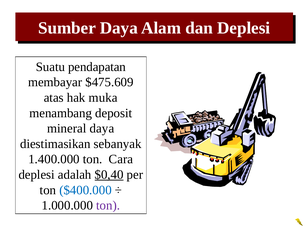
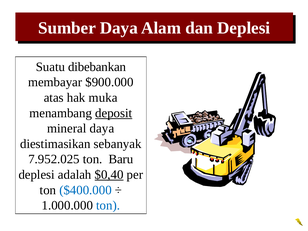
pendapatan: pendapatan -> dibebankan (97, 67)
$475.609: $475.609 -> $900.000 (109, 82)
deposit underline: none -> present (114, 113)
1.400.000: 1.400.000 -> 7.952.025 (54, 159)
Cara: Cara -> Baru (121, 159)
ton colour: purple -> blue (108, 205)
